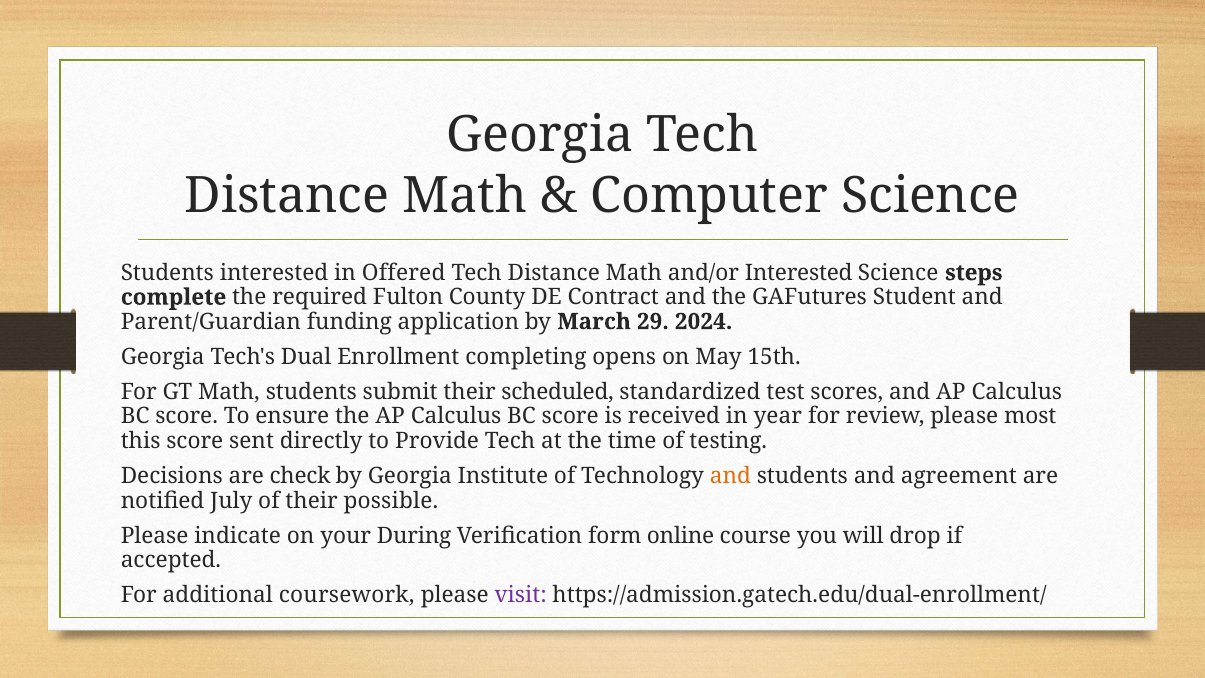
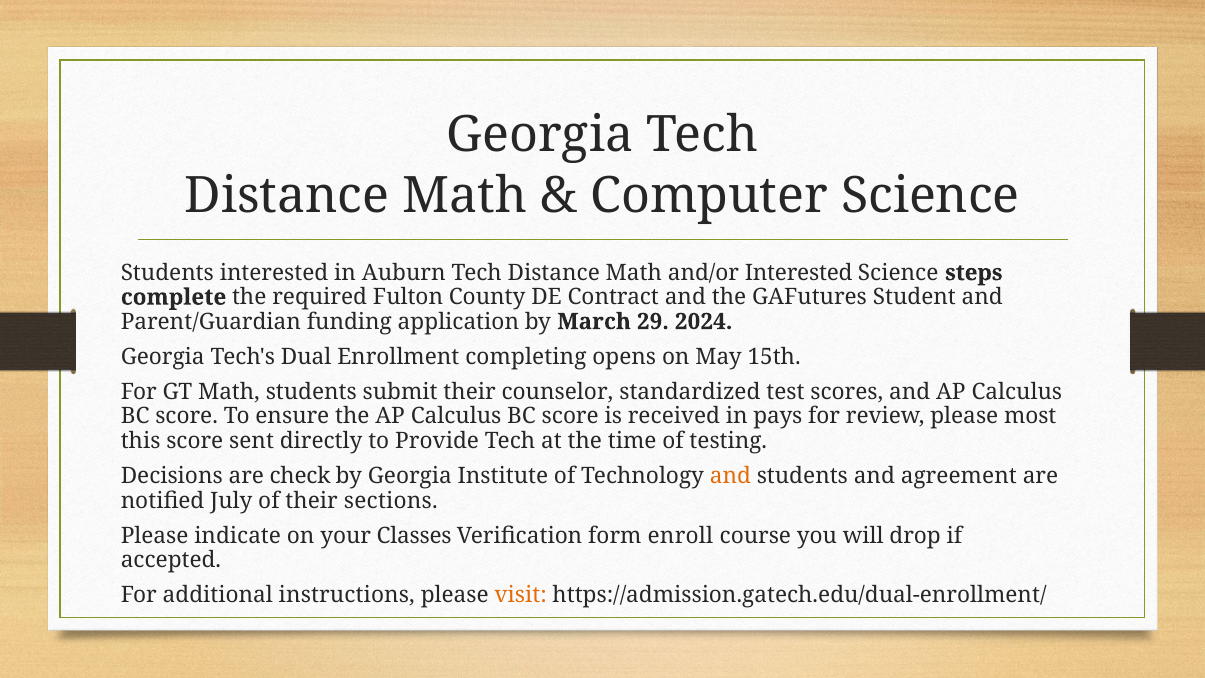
Offered: Offered -> Auburn (404, 273)
scheduled: scheduled -> counselor (557, 392)
year: year -> pays (778, 416)
possible: possible -> sections (391, 500)
During: During -> Classes (414, 536)
online: online -> enroll (680, 536)
coursework: coursework -> instructions (347, 595)
visit colour: purple -> orange (521, 595)
